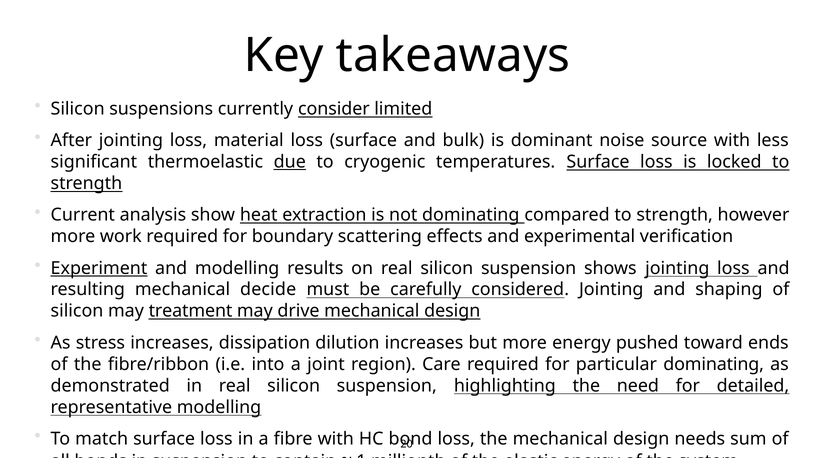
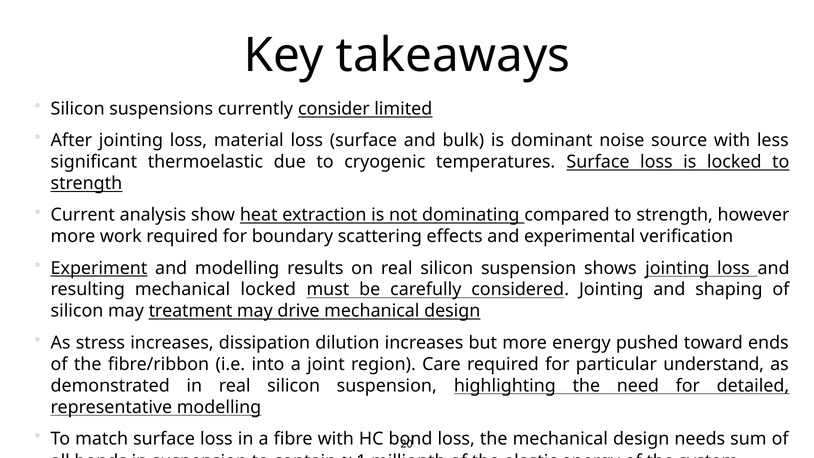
due underline: present -> none (290, 162)
mechanical decide: decide -> locked (268, 290)
particular dominating: dominating -> understand (714, 364)
